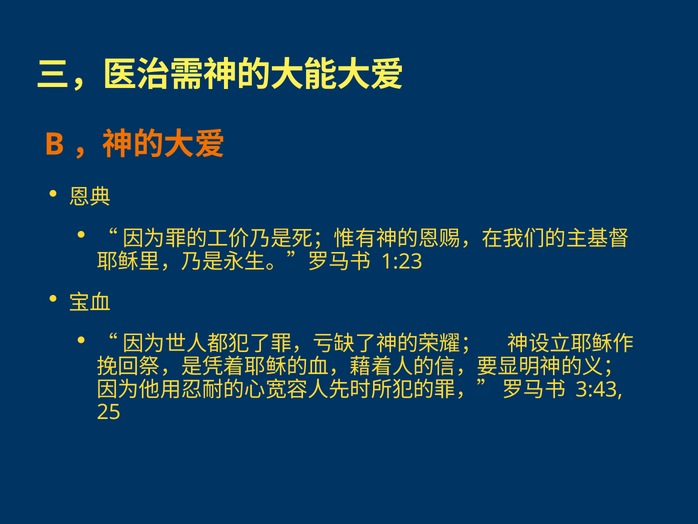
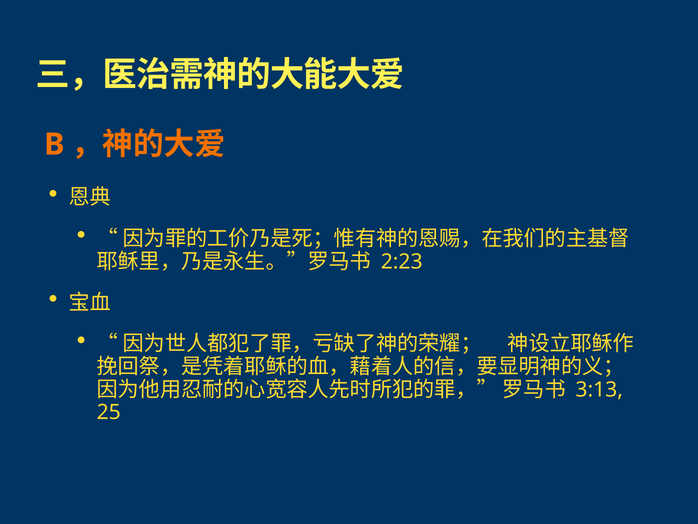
1:23: 1:23 -> 2:23 (402, 261)
3:43: 3:43 -> 3:13 (599, 389)
